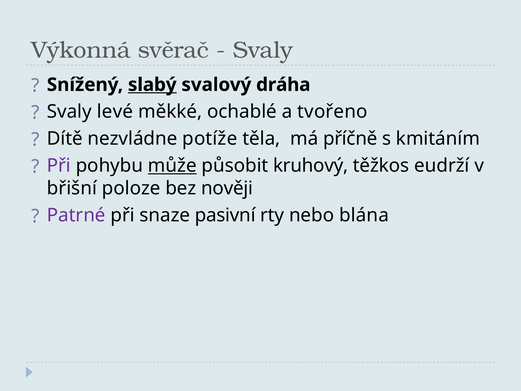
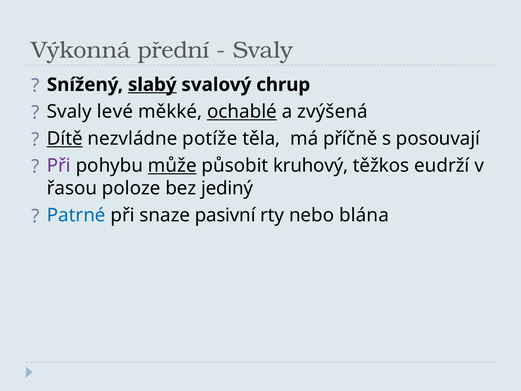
svěrač: svěrač -> přední (173, 50)
dráha: dráha -> chrup (283, 85)
ochablé underline: none -> present (242, 112)
tvořeno: tvořeno -> zvýšená (332, 112)
Dítě underline: none -> present (65, 139)
kmitáním: kmitáním -> posouvají (438, 139)
břišní: břišní -> řasou (72, 188)
nověji: nověji -> jediný (227, 188)
Patrné colour: purple -> blue (76, 215)
